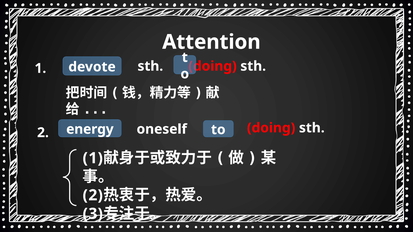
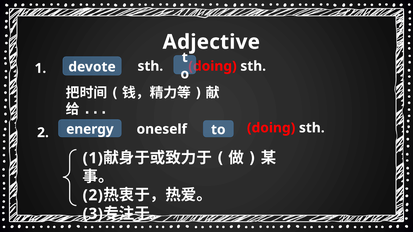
Attention: Attention -> Adjective (211, 42)
